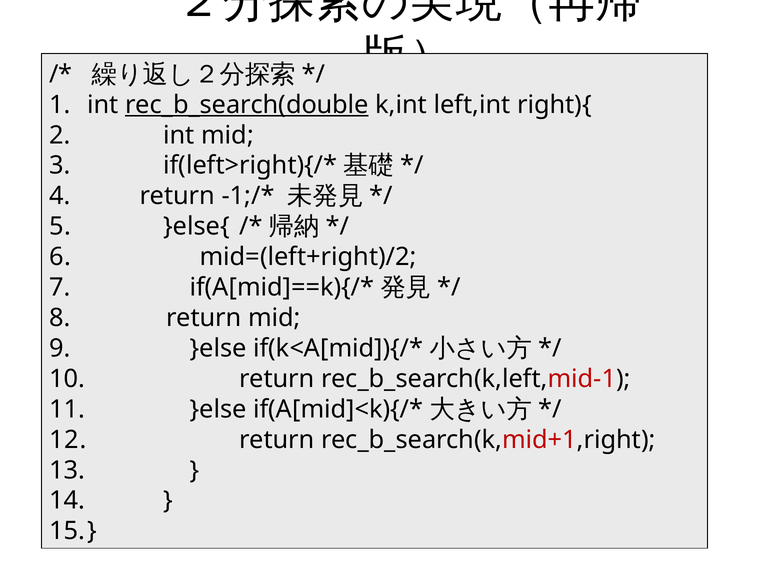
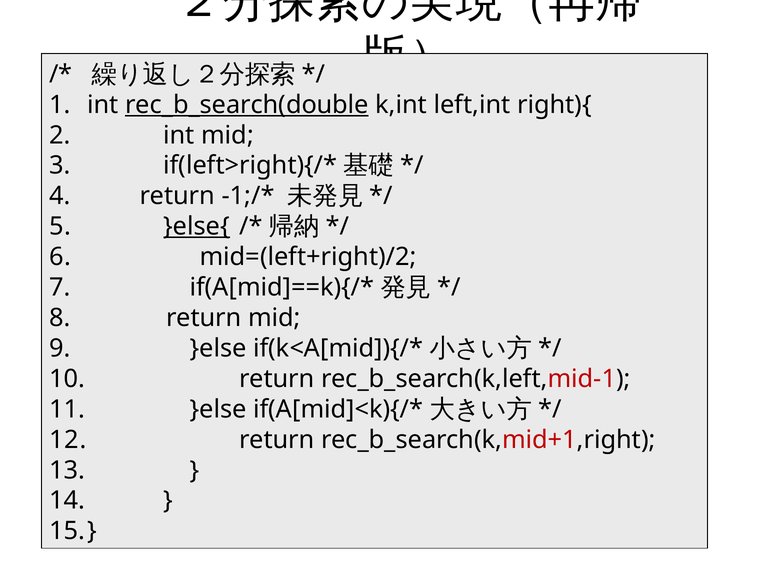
}else{ underline: none -> present (197, 226)
